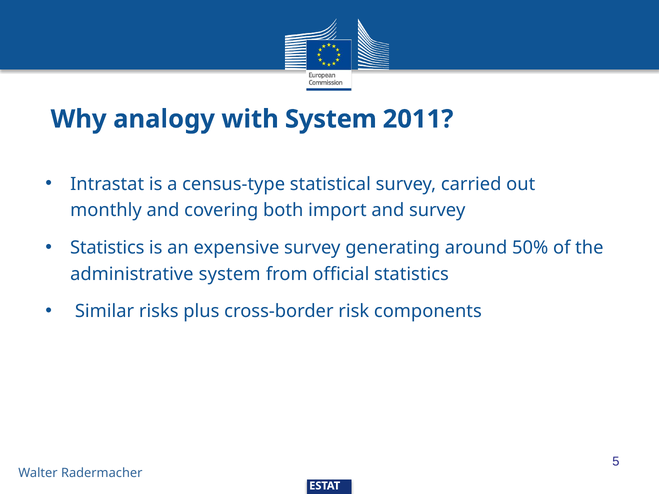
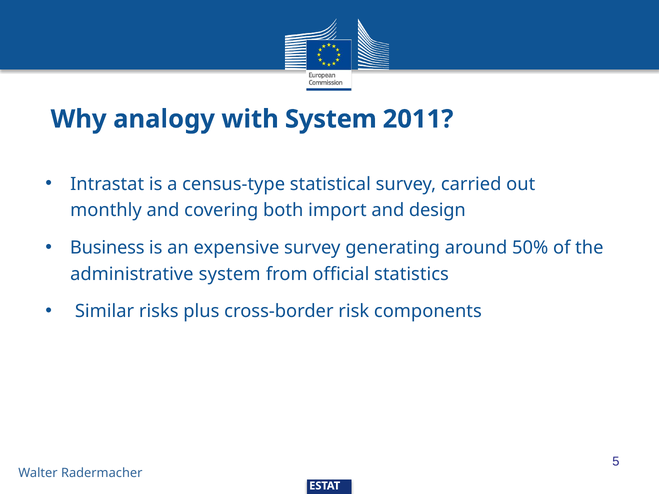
and survey: survey -> design (437, 210)
Statistics: Statistics -> Business (107, 248)
